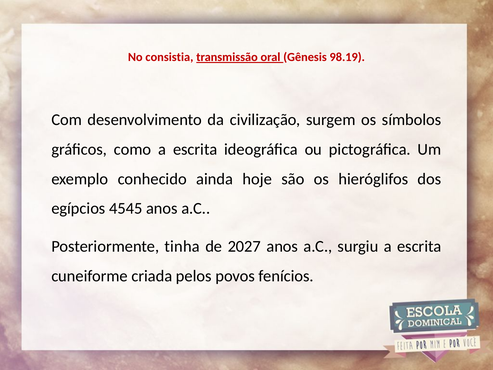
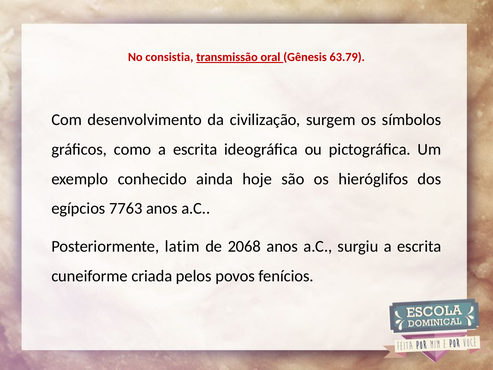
98.19: 98.19 -> 63.79 (347, 57)
4545: 4545 -> 7763 (126, 208)
tinha: tinha -> latim (182, 246)
2027: 2027 -> 2068 (244, 246)
